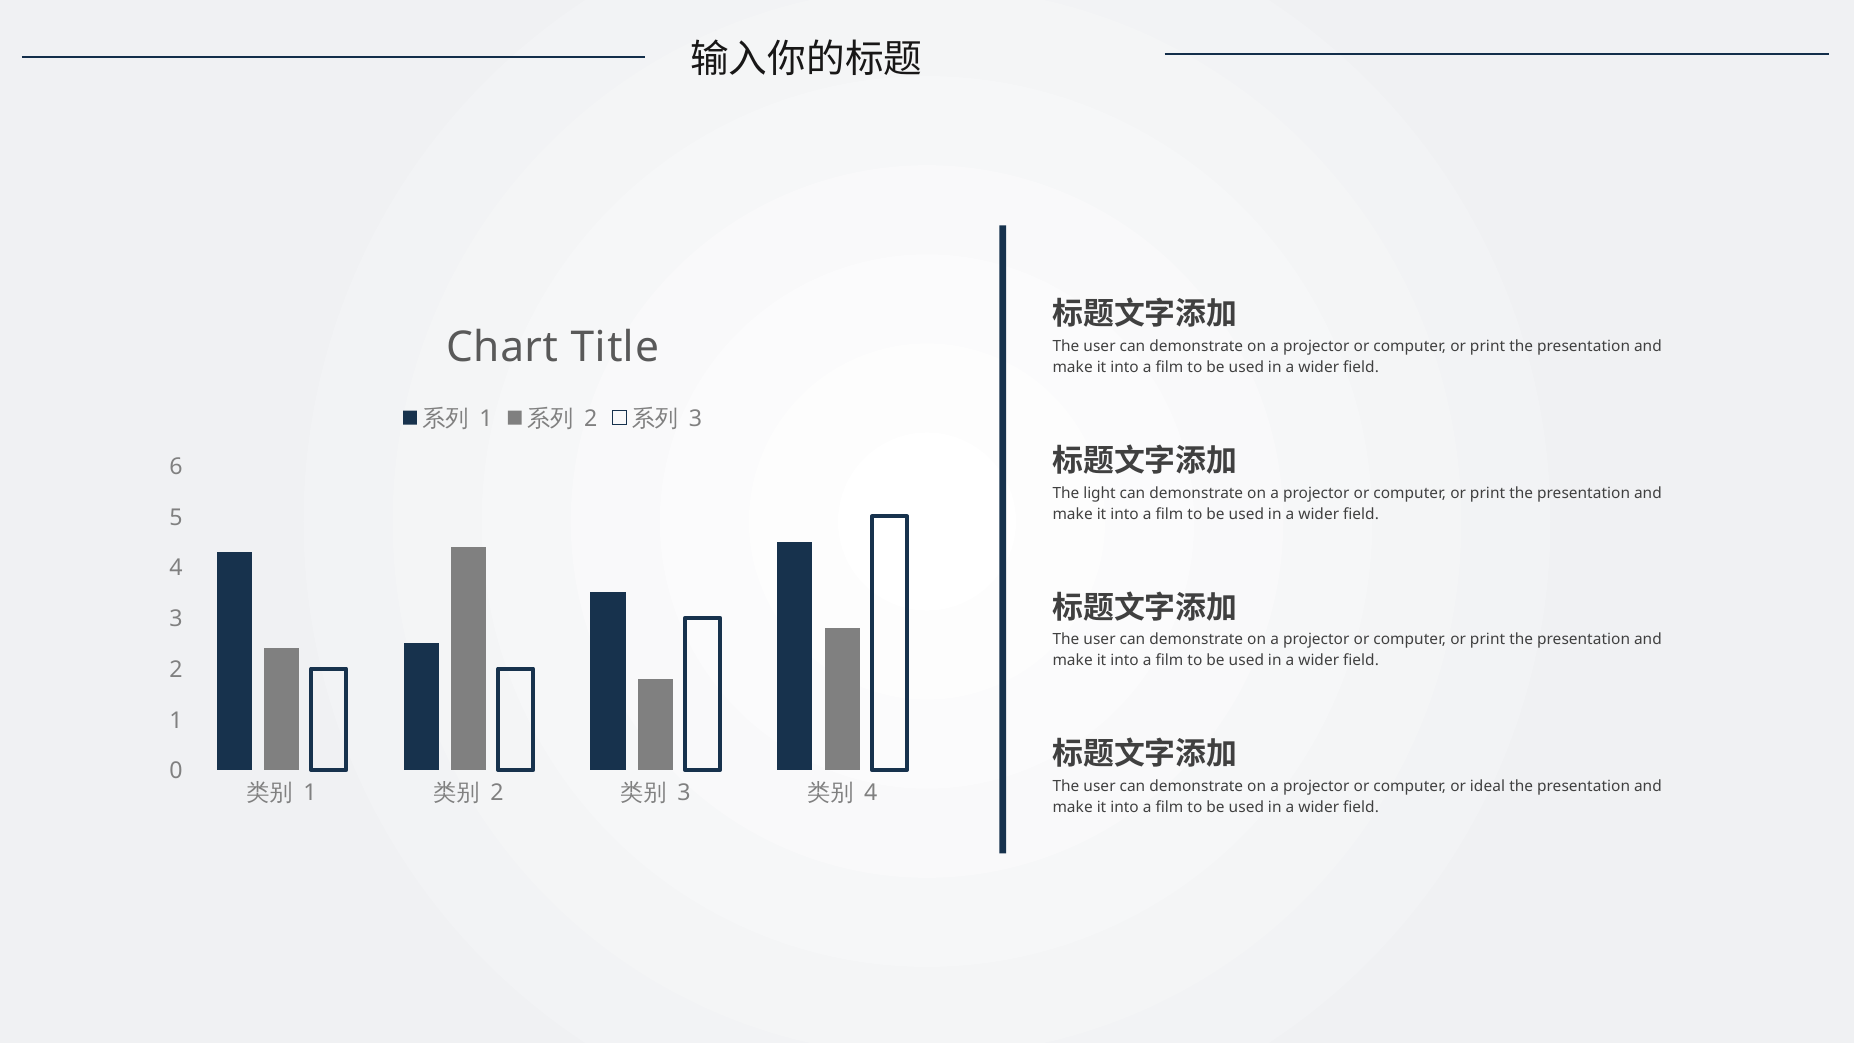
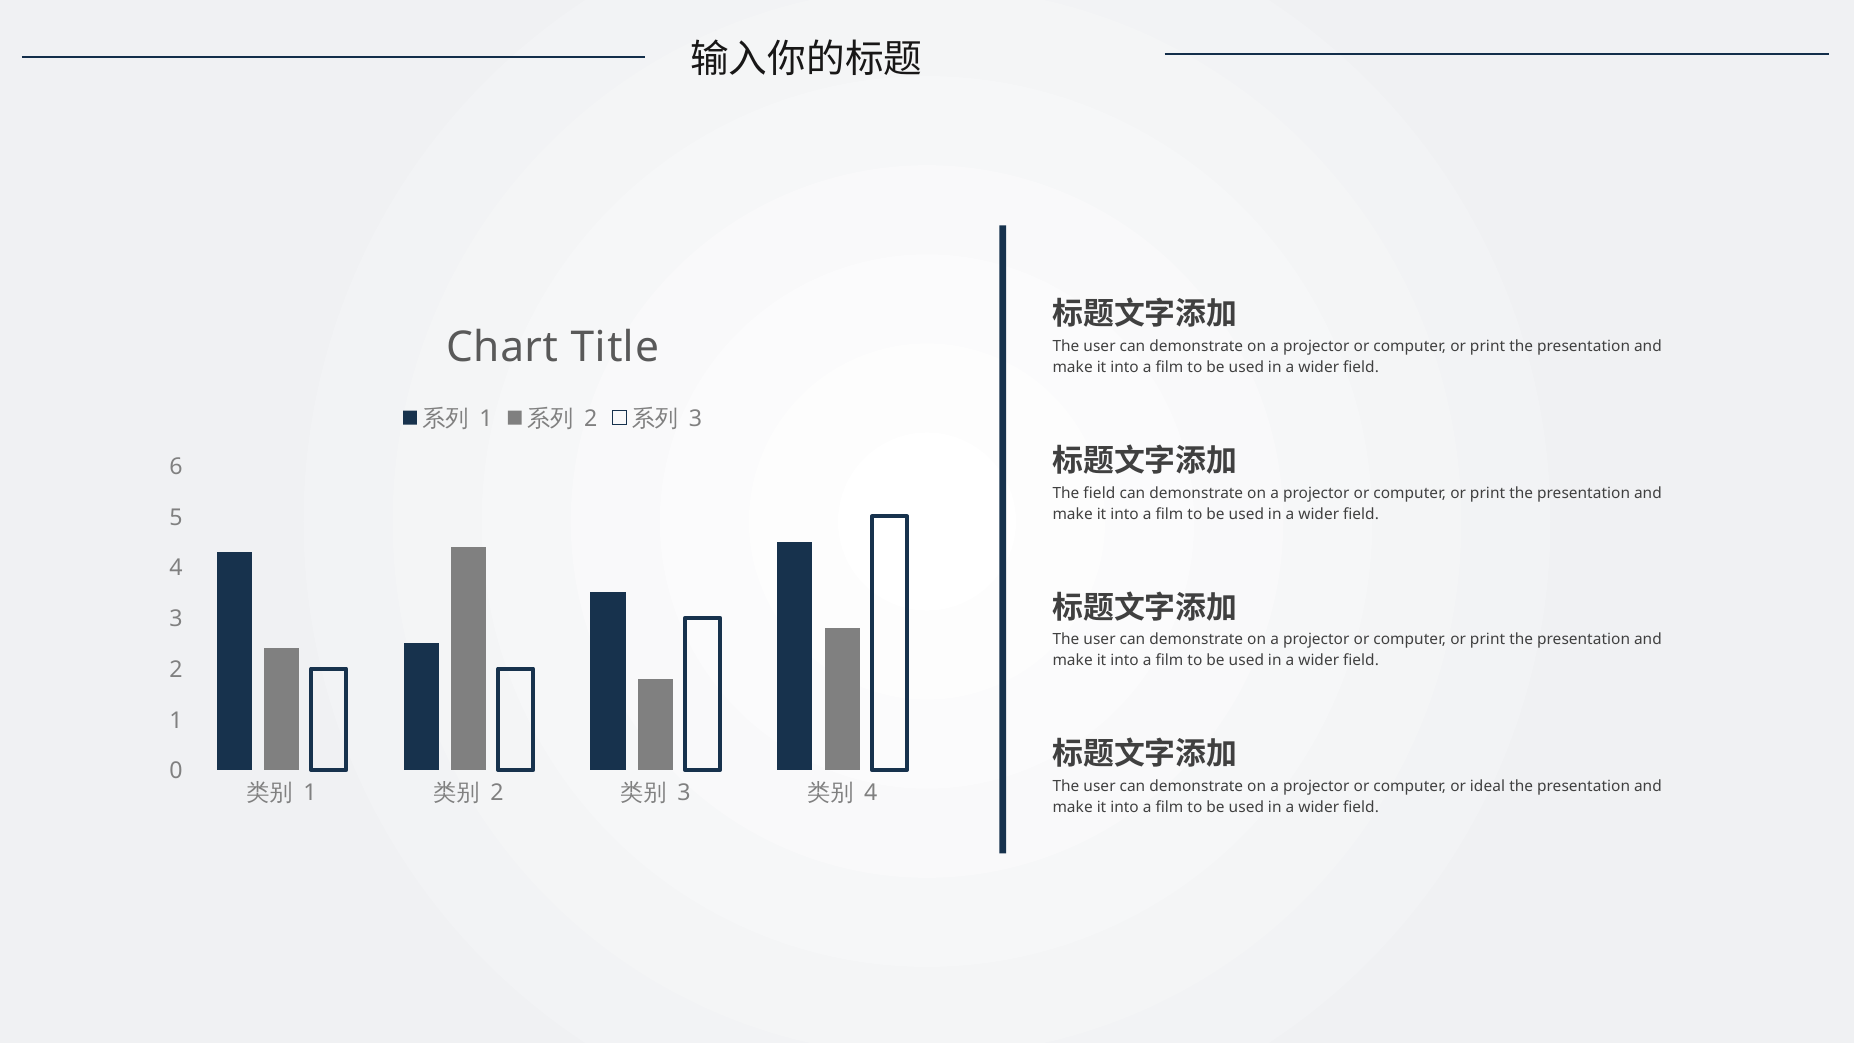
The light: light -> field (1099, 493)
